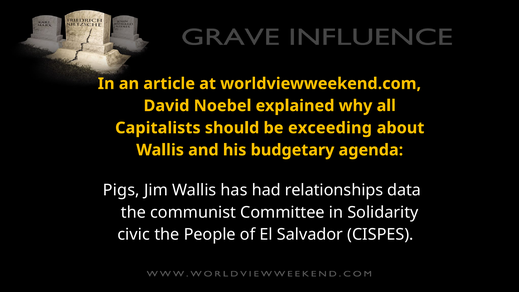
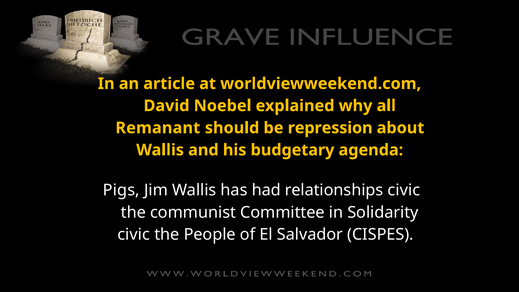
Capitalists: Capitalists -> Remanant (158, 128)
exceeding: exceeding -> repression (330, 128)
relationships data: data -> civic (404, 190)
